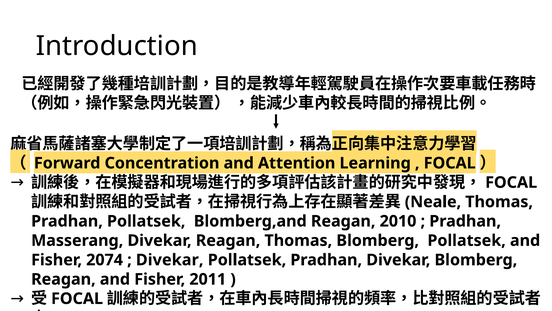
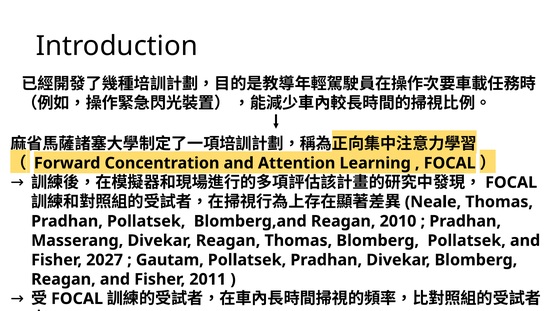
2074: 2074 -> 2027 (105, 260)
Divekar: Divekar -> Gautam (170, 260)
